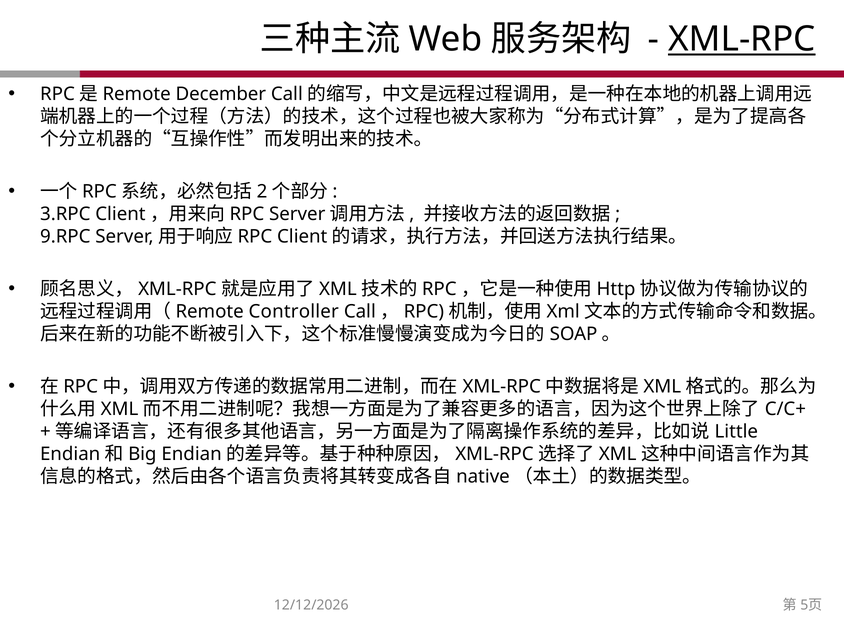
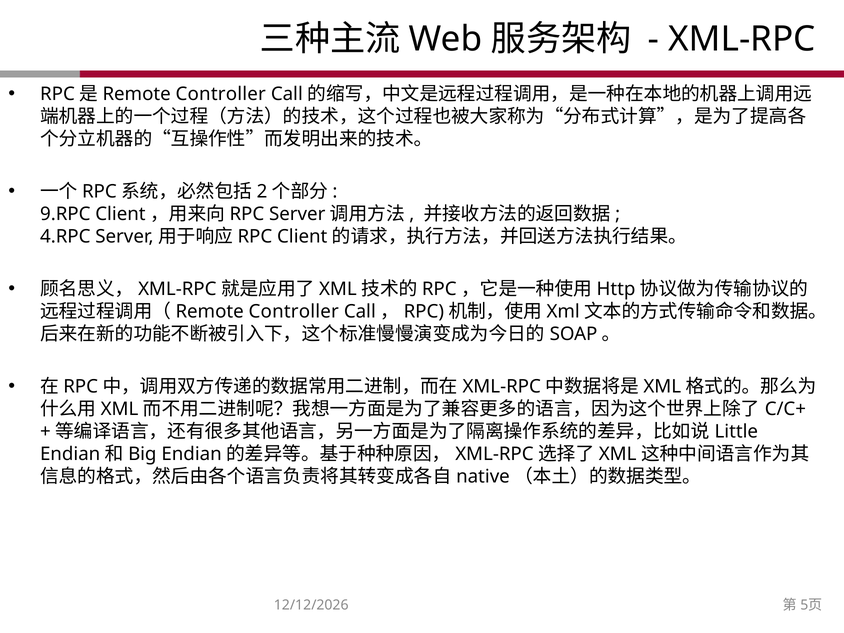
XML-RPC underline: present -> none (742, 39)
December: December -> Controller (221, 94)
3.RPC: 3.RPC -> 9.RPC (65, 214)
9.RPC: 9.RPC -> 4.RPC (65, 236)
